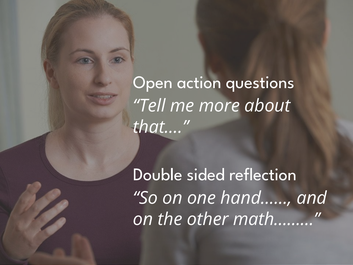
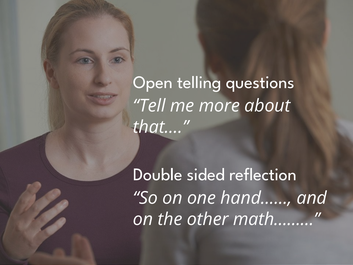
action: action -> telling (199, 82)
